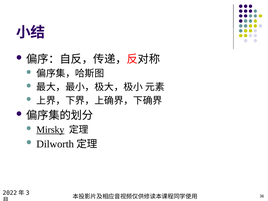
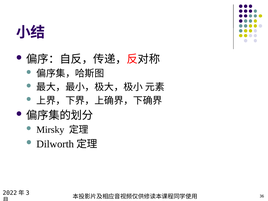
Mirsky underline: present -> none (50, 130)
